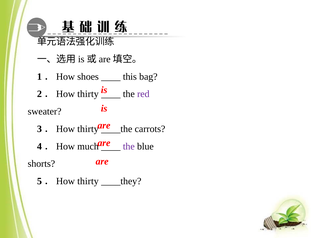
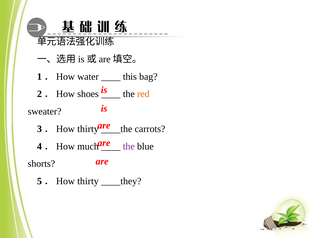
shoes: shoes -> water (88, 77)
2．How thirty: thirty -> shoes (88, 94)
red colour: purple -> orange (143, 94)
